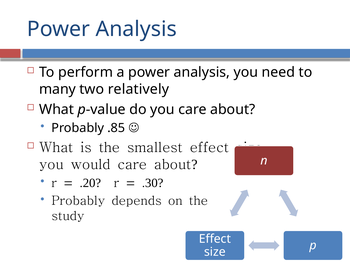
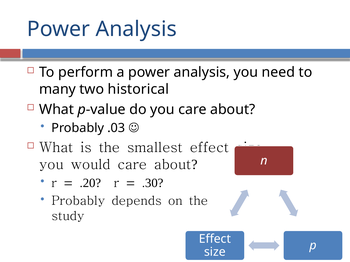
relatively: relatively -> historical (138, 89)
.85: .85 -> .03 (116, 128)
